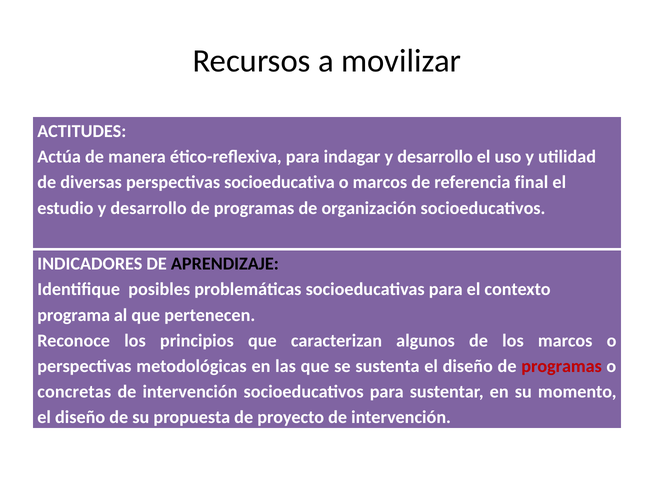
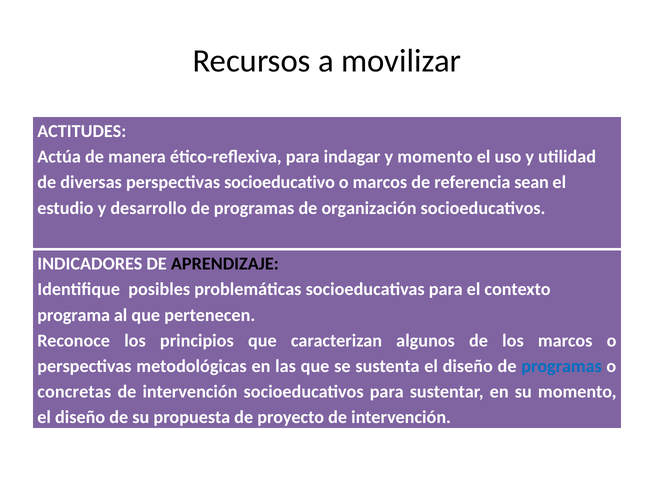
indagar y desarrollo: desarrollo -> momento (435, 157)
socioeducativa: socioeducativa -> socioeducativo (280, 182)
final: final -> sean (532, 182)
programas colour: red -> blue (562, 366)
